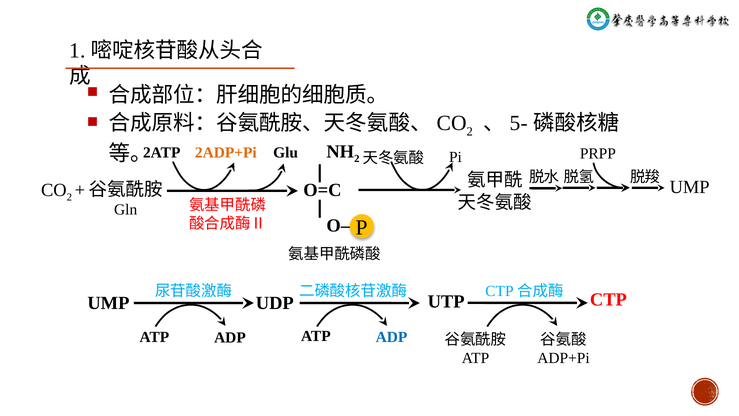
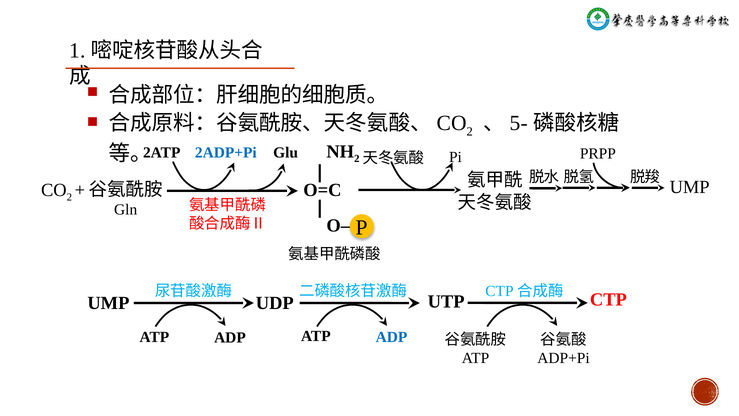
2ADP+Pi colour: orange -> blue (226, 153)
